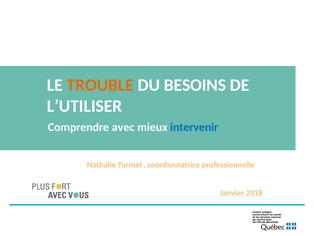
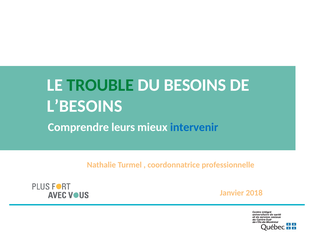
TROUBLE colour: orange -> green (100, 85)
L’UTILISER: L’UTILISER -> L’BESOINS (85, 106)
avec: avec -> leurs (123, 127)
